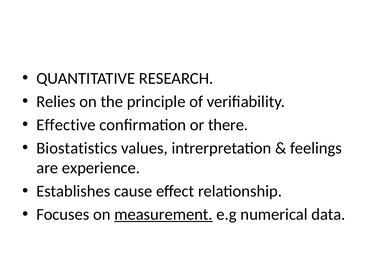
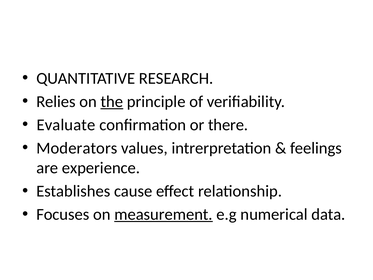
the underline: none -> present (112, 101)
Effective: Effective -> Evaluate (66, 125)
Biostatistics: Biostatistics -> Moderators (77, 148)
